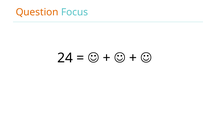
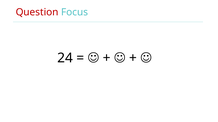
Question colour: orange -> red (37, 12)
